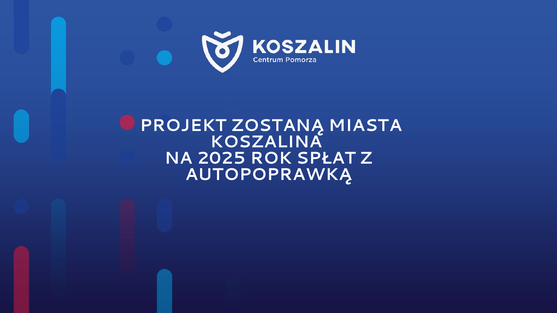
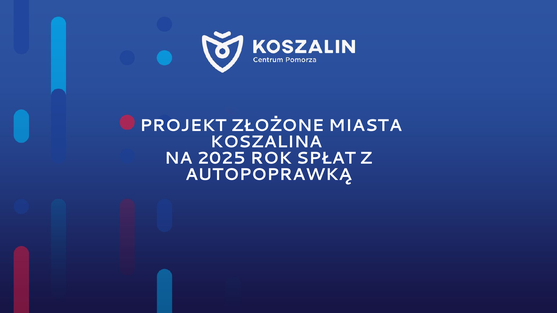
ZOSTANĄ: ZOSTANĄ -> ZŁOŻONE (278, 126)
